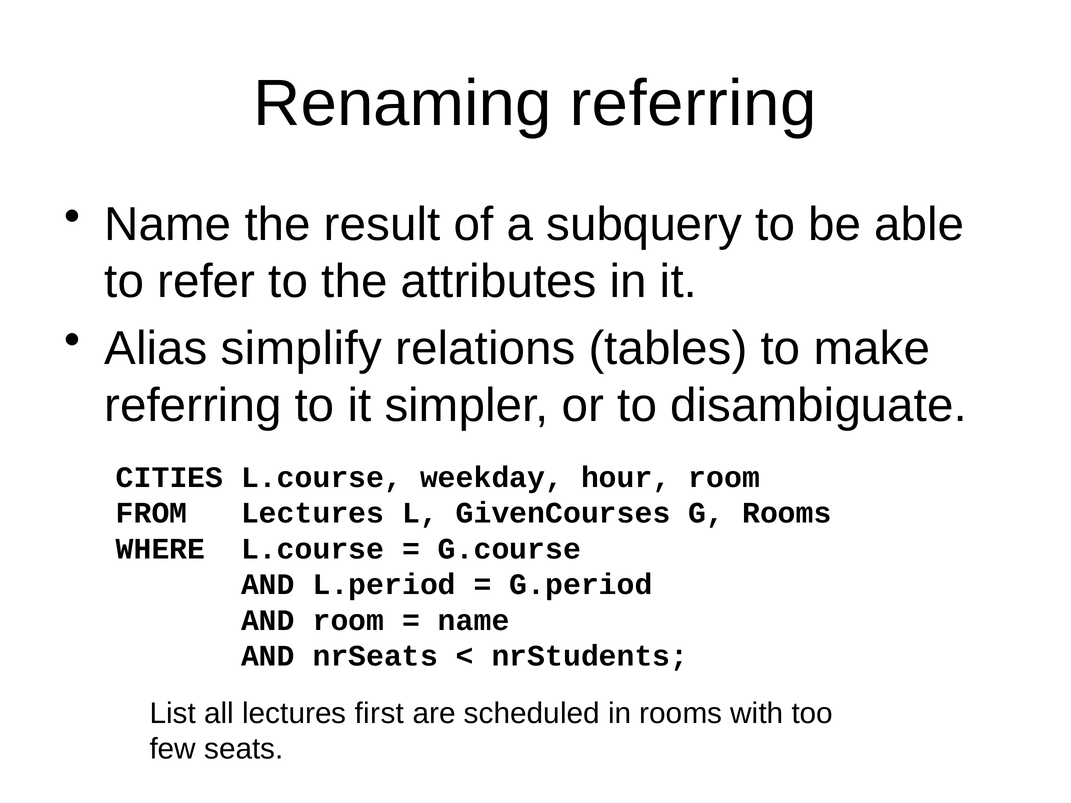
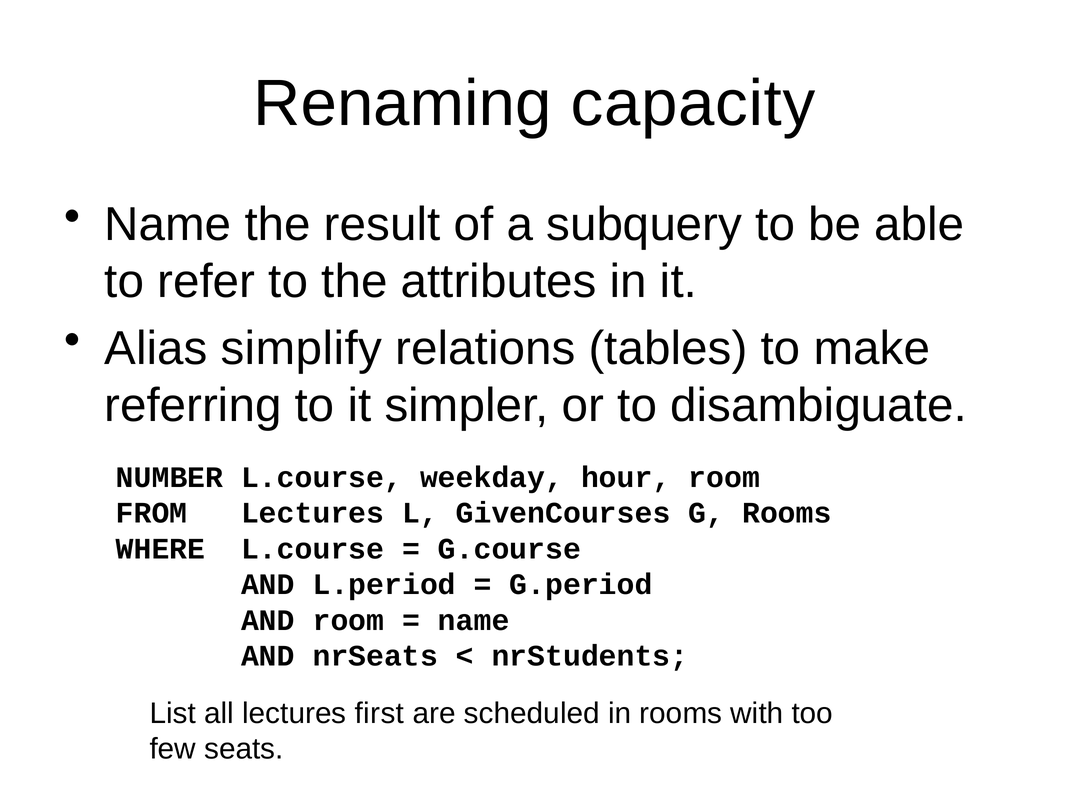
Renaming referring: referring -> capacity (693, 104)
CITIES: CITIES -> NUMBER (170, 478)
